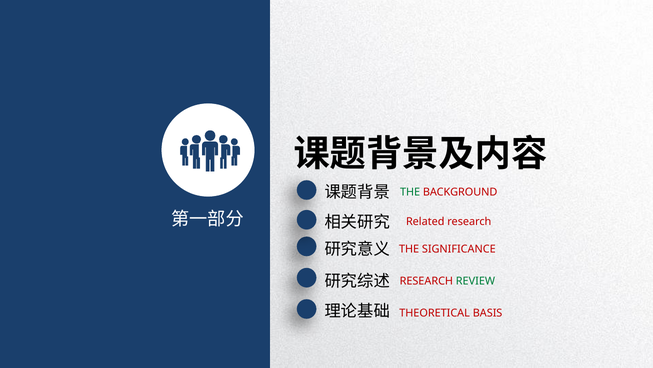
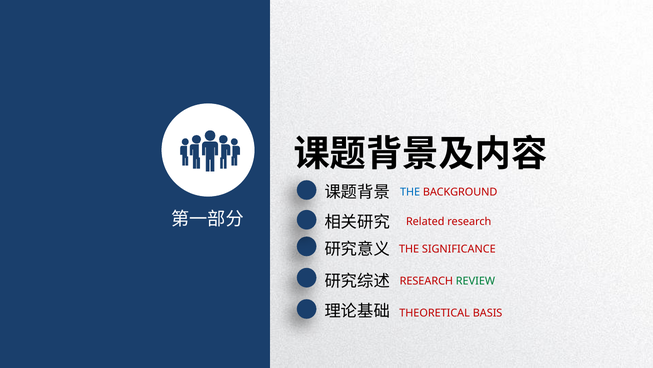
THE colour: green -> blue (410, 192)
